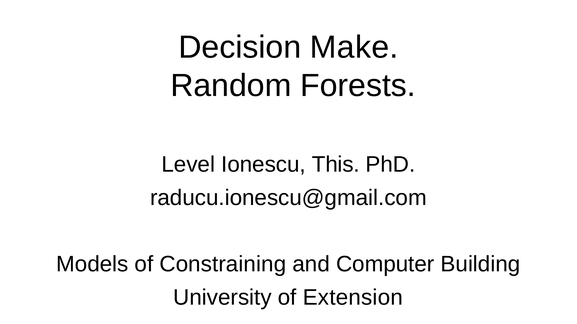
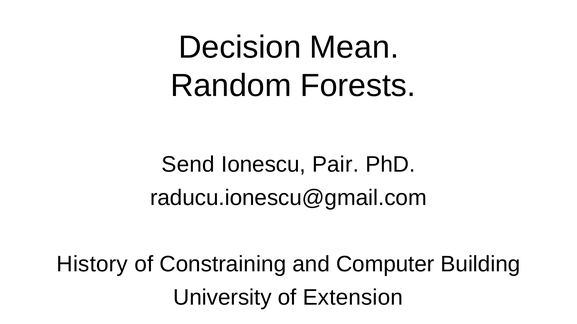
Make: Make -> Mean (354, 47)
Level: Level -> Send (188, 165)
This: This -> Pair (336, 165)
Models: Models -> History (92, 265)
